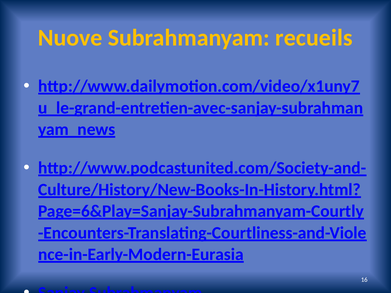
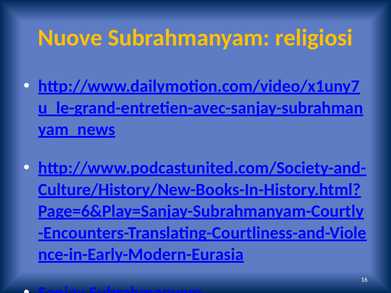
recueils: recueils -> religiosi (314, 38)
